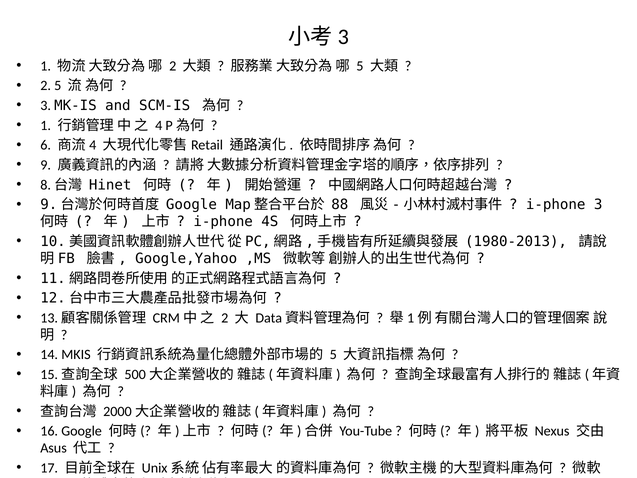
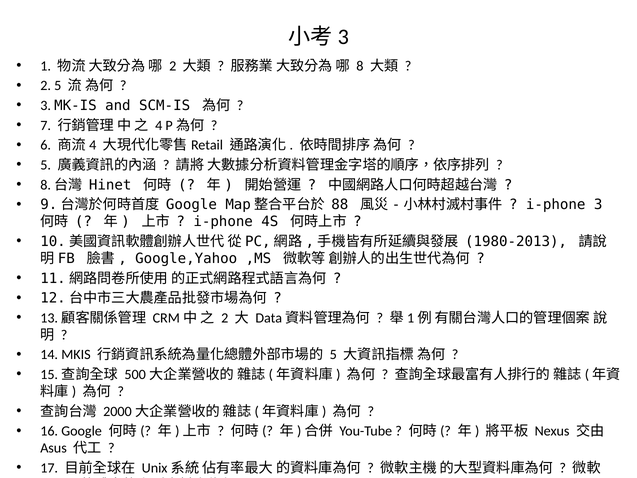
5: 5 -> 8 (360, 66)
1: 1 -> 7 (46, 125)
9: 9 -> 5 (46, 165)
